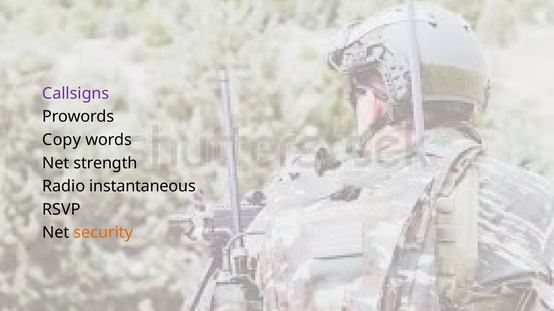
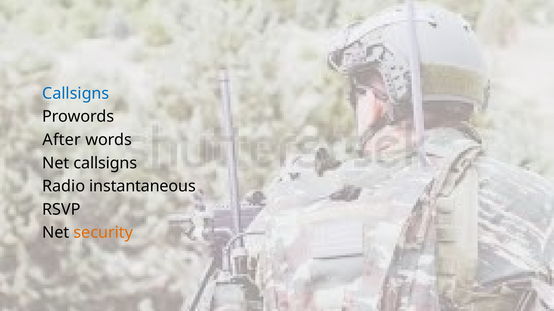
Callsigns colour: purple -> blue (76, 94)
Copy: Copy -> After (62, 140)
Net strength: strength -> callsigns (105, 163)
